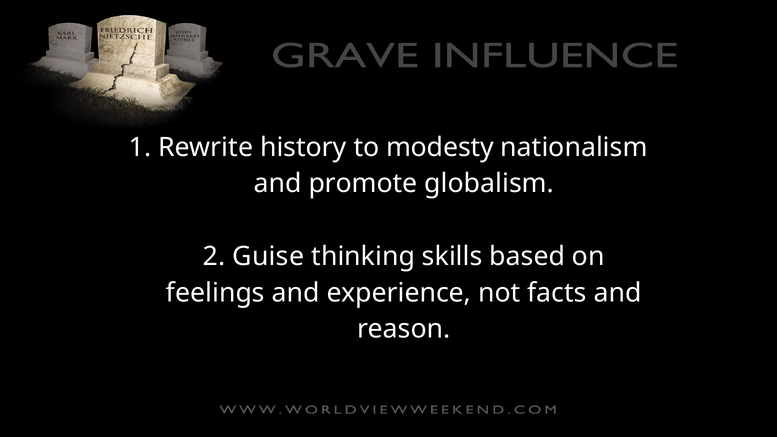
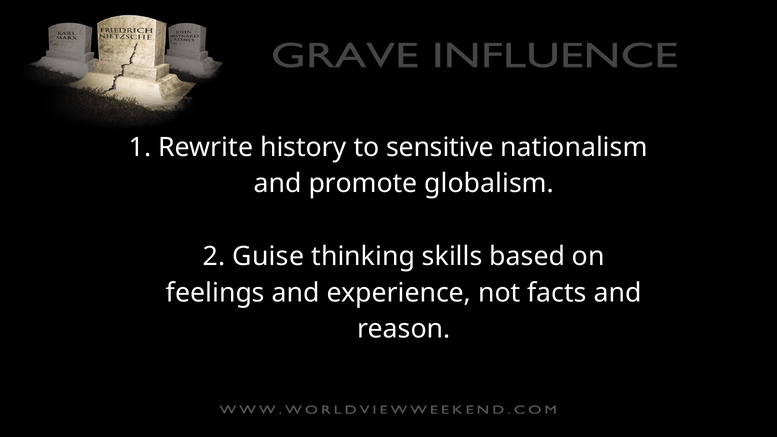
modesty: modesty -> sensitive (440, 147)
